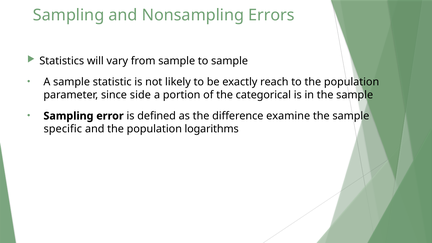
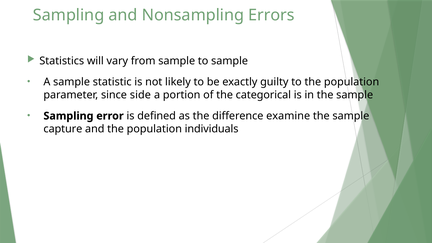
reach: reach -> guilty (274, 82)
specific: specific -> capture (63, 129)
logarithms: logarithms -> individuals (212, 129)
